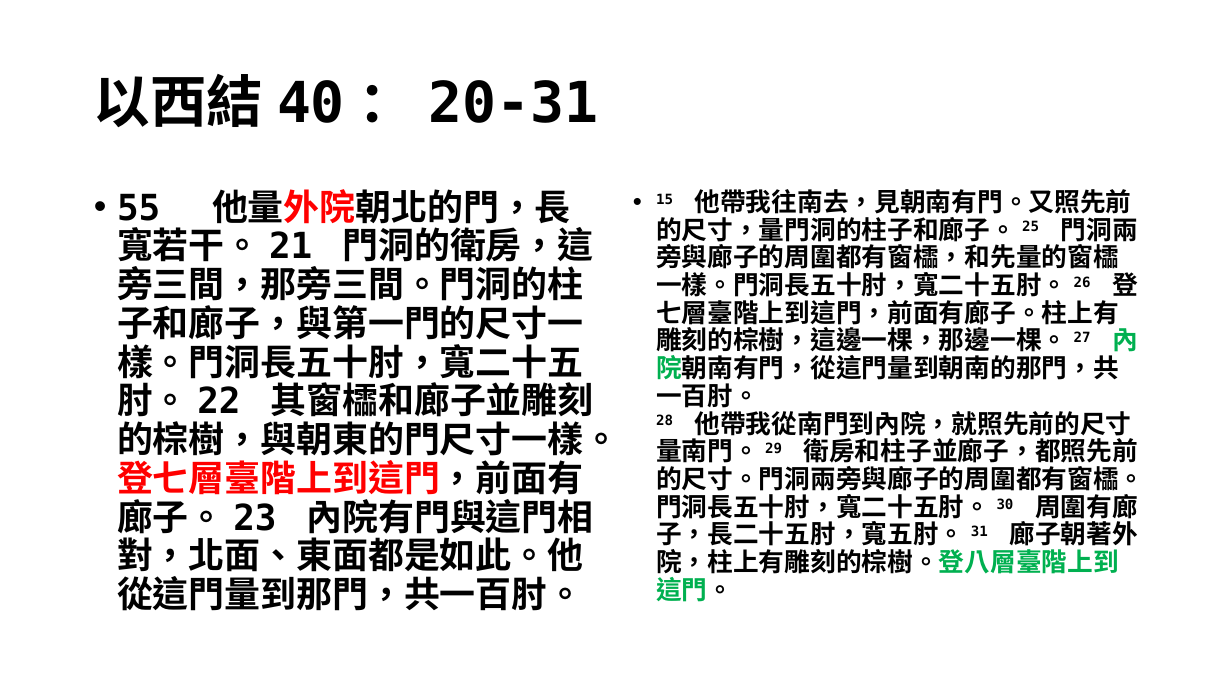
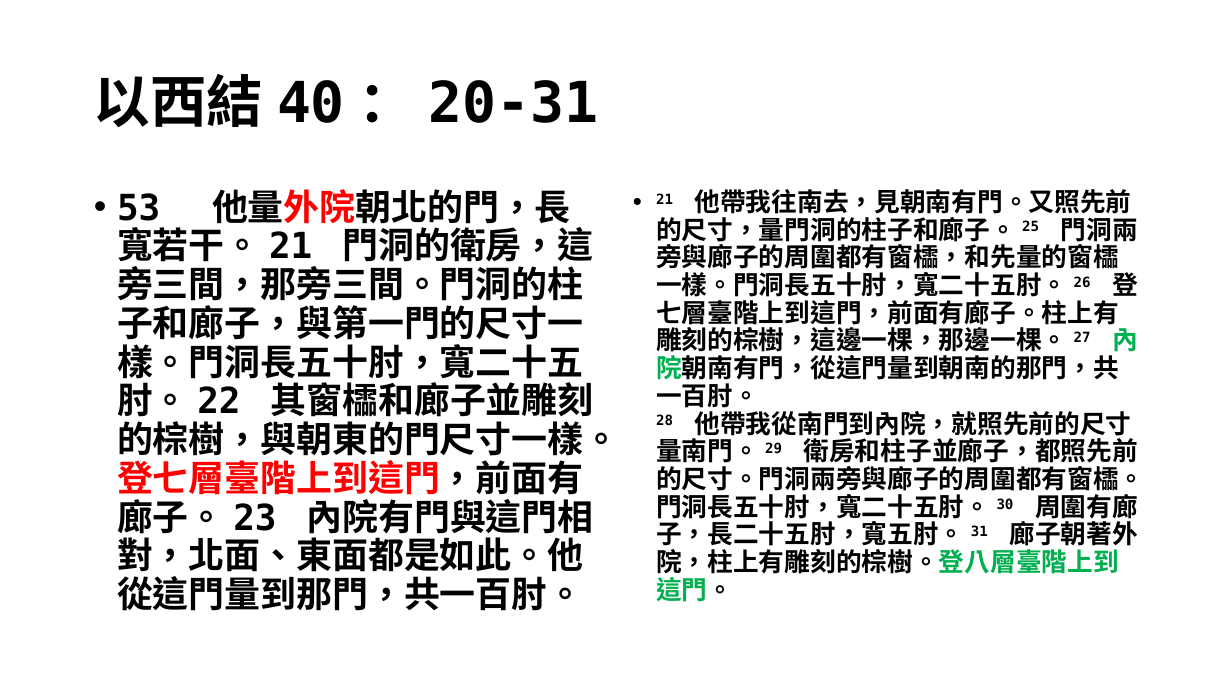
15: 15 -> 21 (665, 199)
55: 55 -> 53 (139, 208)
